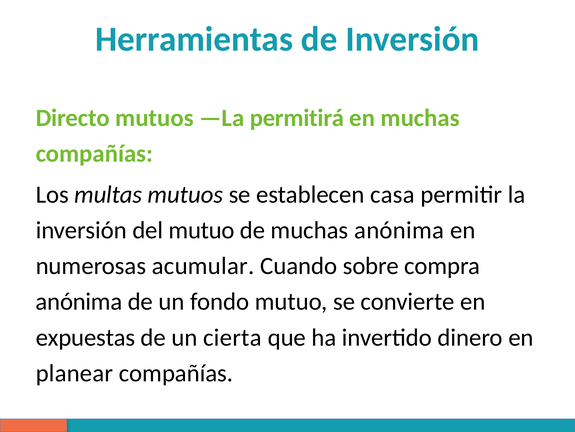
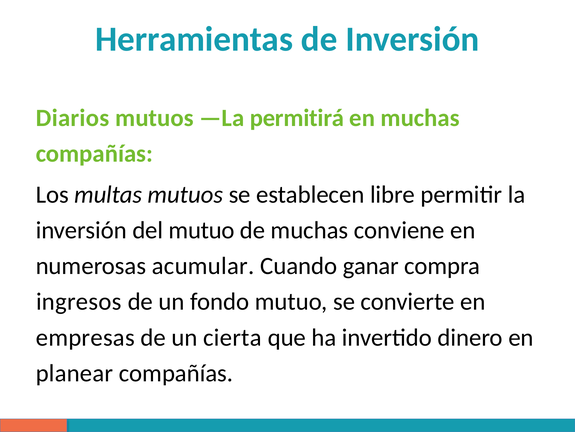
Directo: Directo -> Diarios (73, 118)
casa: casa -> libre (392, 194)
muchas anónima: anónima -> conviene (399, 230)
sobre: sobre -> ganar (371, 266)
anónima: anónima -> ingresos (79, 301)
expuestas: expuestas -> empresas (85, 337)
